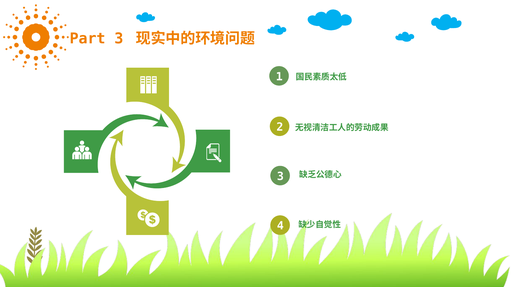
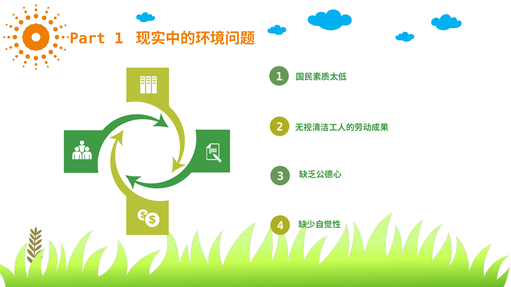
Part 3: 3 -> 1 (119, 39)
